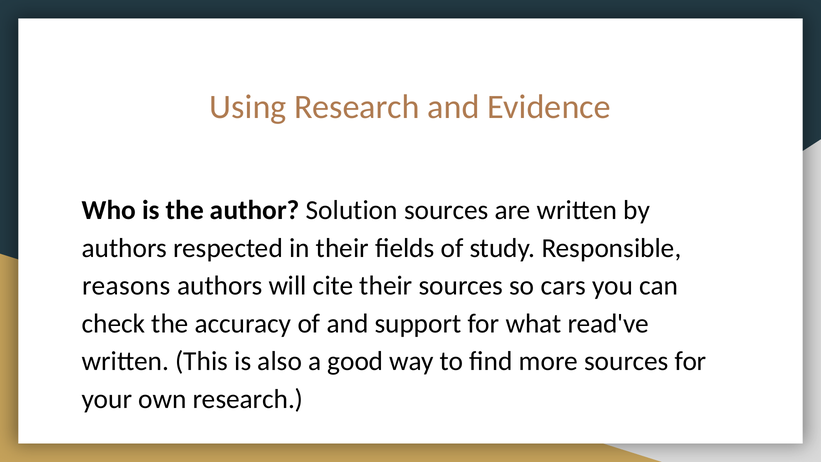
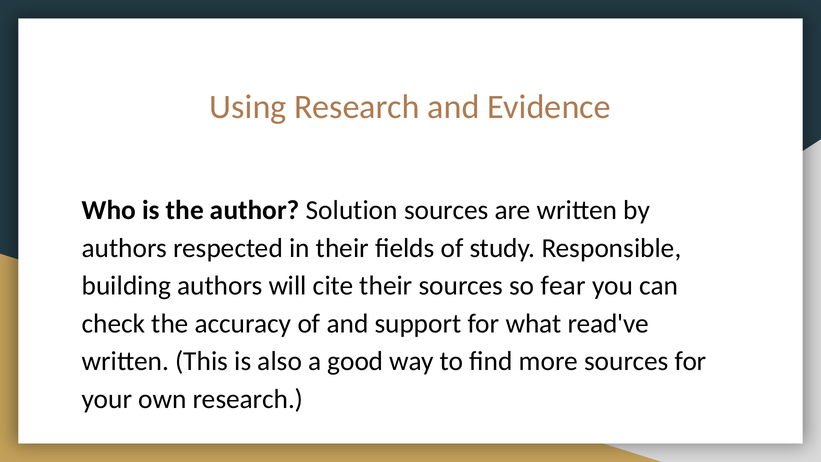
reasons: reasons -> building (126, 286)
cars: cars -> fear (563, 286)
